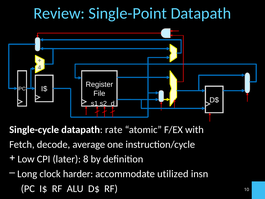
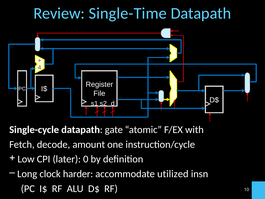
Single-Point: Single-Point -> Single-Time (128, 13)
rate: rate -> gate (114, 130)
average: average -> amount (89, 144)
8: 8 -> 0 (86, 159)
